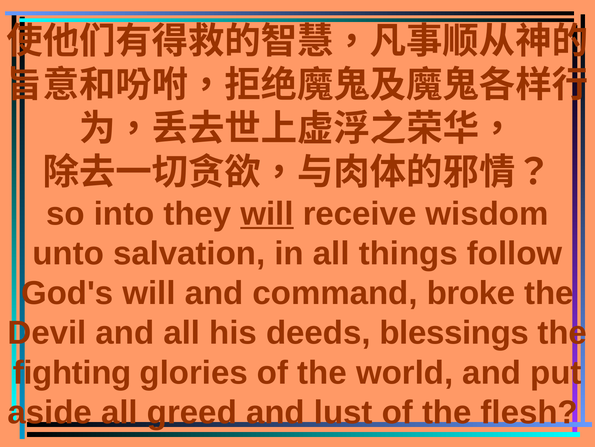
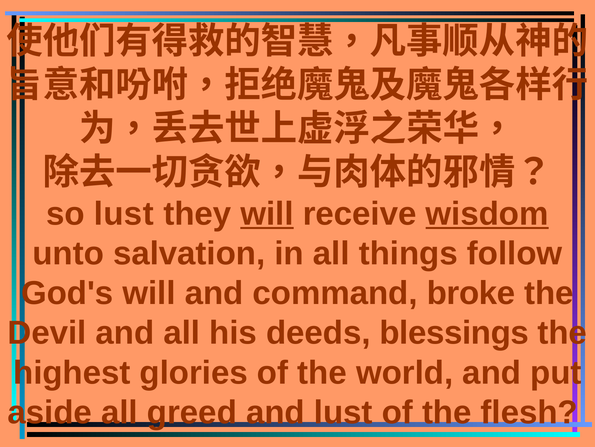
so into: into -> lust (124, 214)
wisdom underline: none -> present (487, 214)
fighting: fighting -> highest (72, 372)
